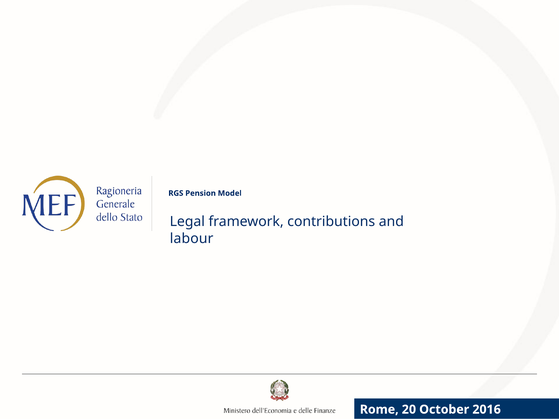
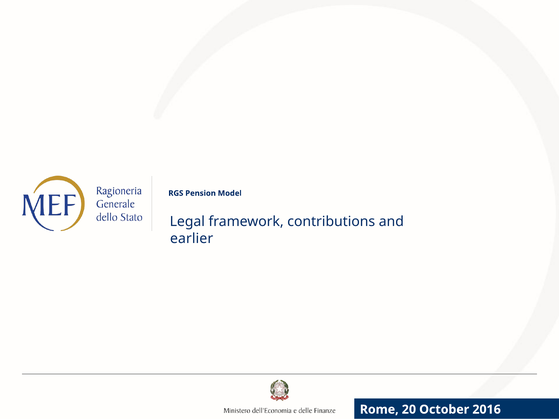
labour: labour -> earlier (192, 239)
